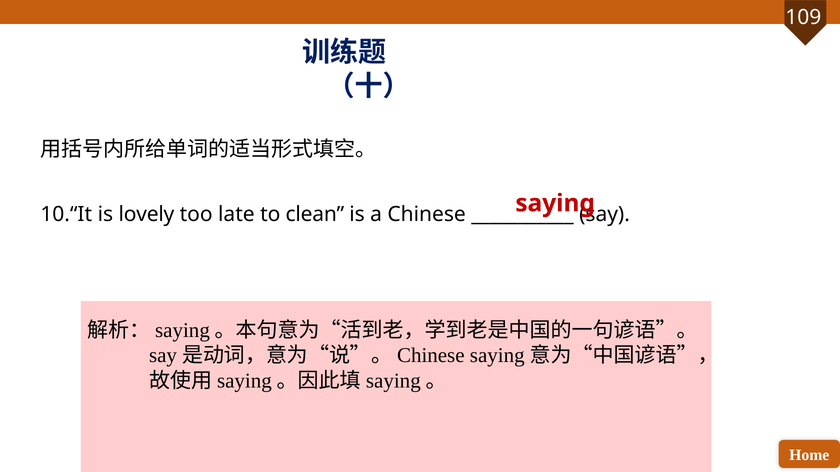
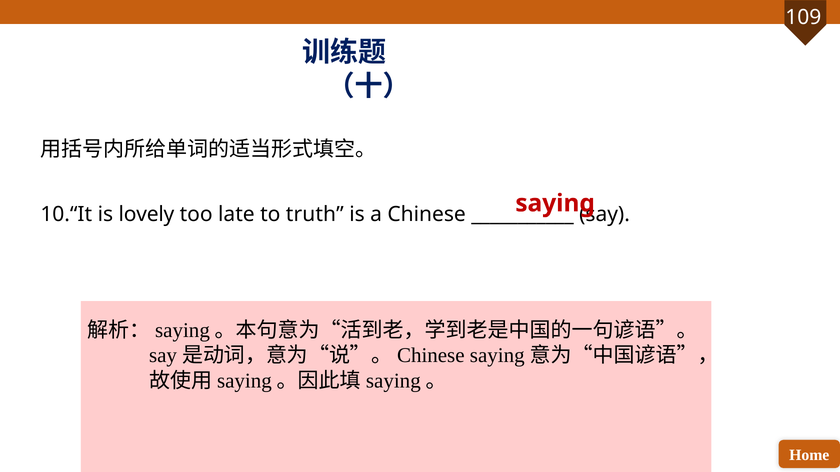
clean: clean -> truth (315, 215)
